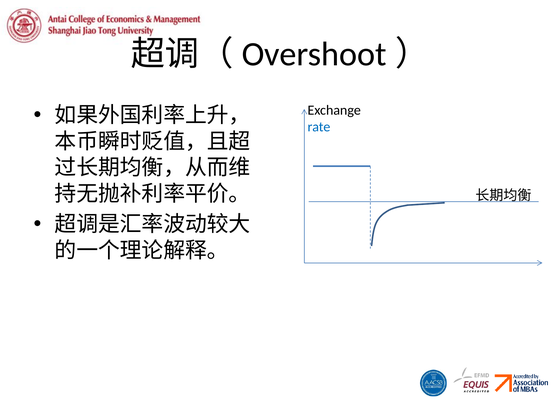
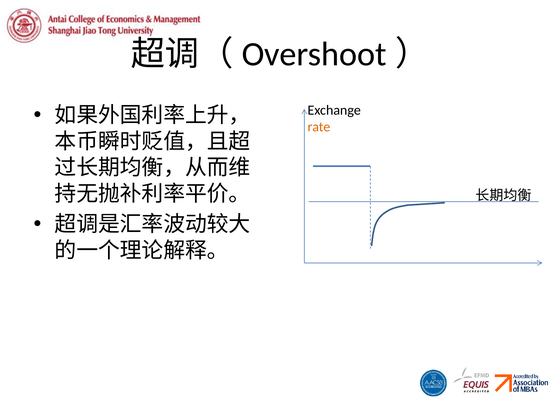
rate colour: blue -> orange (319, 127)
